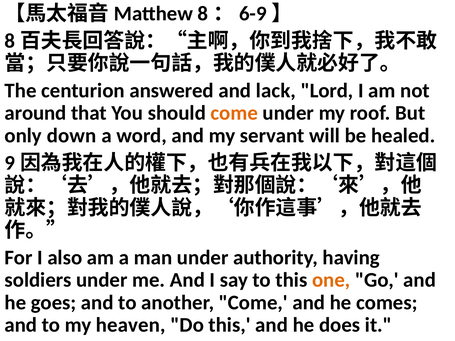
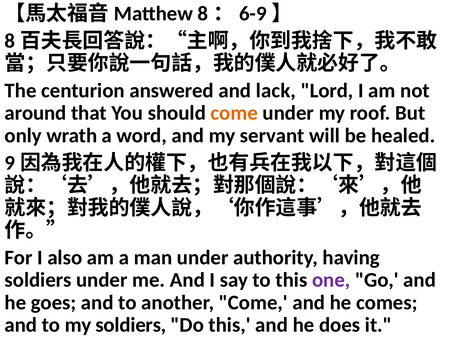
down: down -> wrath (72, 136)
one colour: orange -> purple (331, 280)
my heaven: heaven -> soldiers (131, 325)
